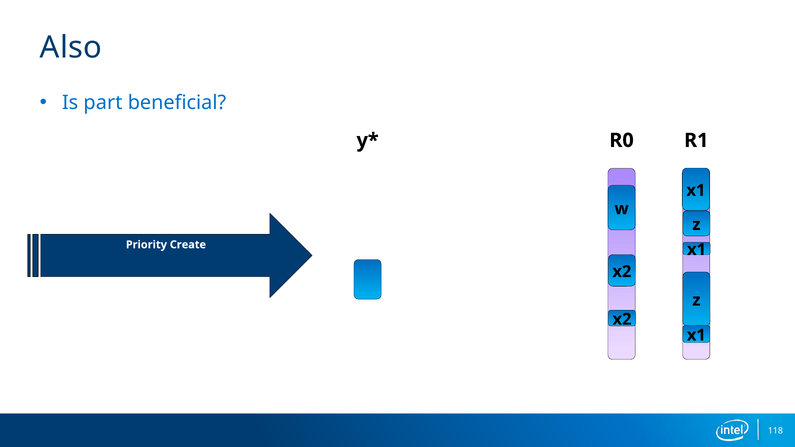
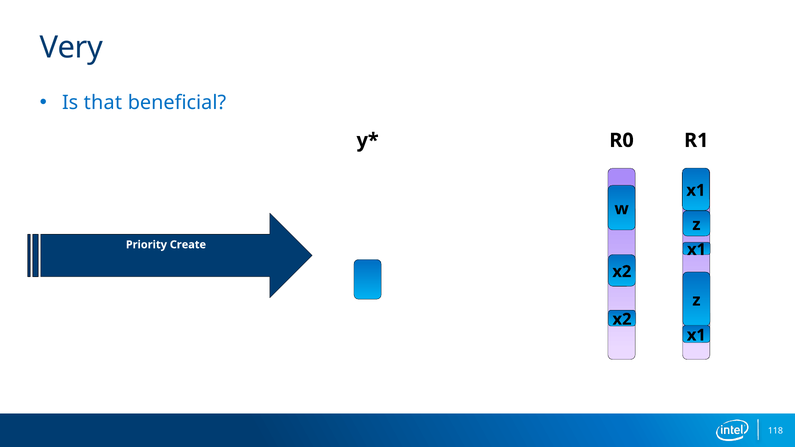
Also: Also -> Very (71, 47)
part: part -> that (103, 103)
